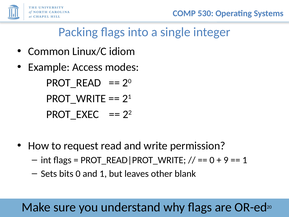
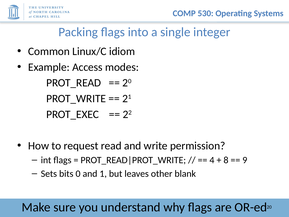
0: 0 -> 4 (212, 160)
9: 9 -> 8 (226, 160)
1: 1 -> 9 (245, 160)
